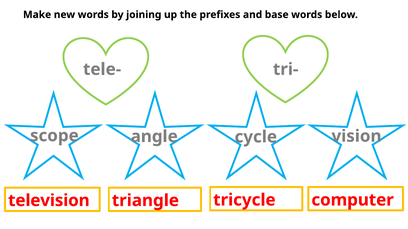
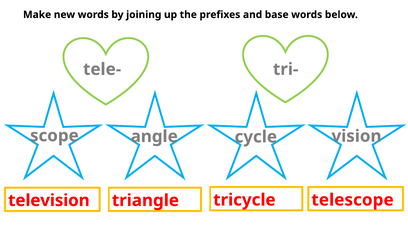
computer: computer -> telescope (353, 200)
